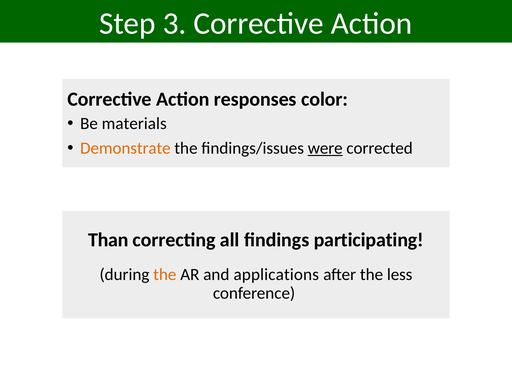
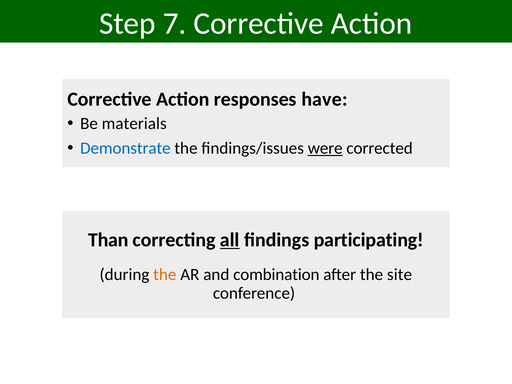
3: 3 -> 7 (175, 23)
color: color -> have (324, 99)
Demonstrate colour: orange -> blue (125, 148)
all underline: none -> present (230, 240)
applications: applications -> combination (276, 275)
less: less -> site (400, 275)
